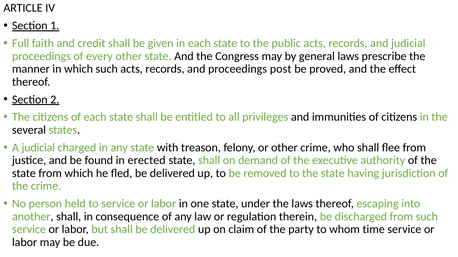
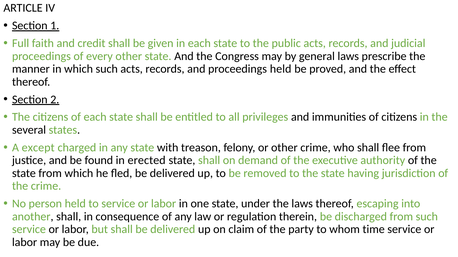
proceedings post: post -> held (281, 69)
A judicial: judicial -> except (38, 148)
